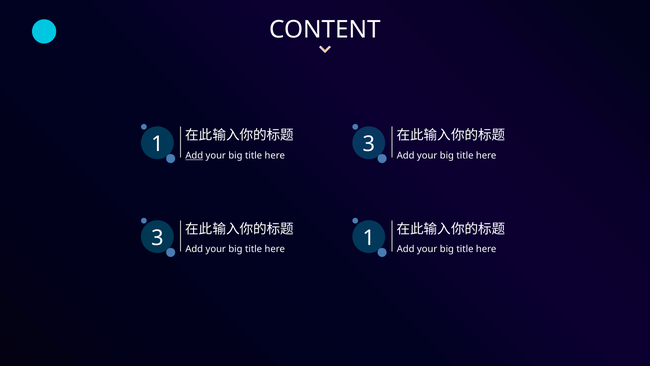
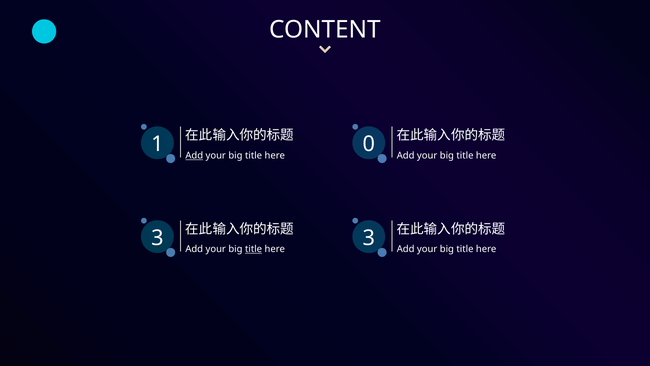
3: 3 -> 0 (369, 144)
title underline: none -> present (254, 249)
1: 1 -> 3 (369, 238)
